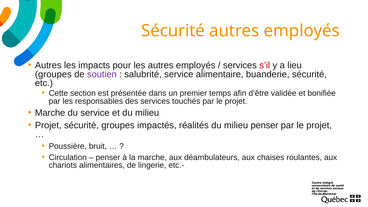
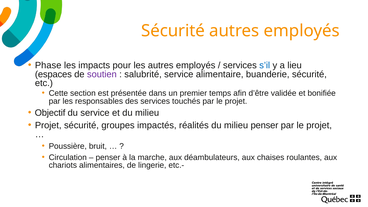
Autres: Autres -> Phase (48, 65)
s’il colour: red -> blue (265, 65)
groupes: groupes -> espaces (53, 74)
Marche: Marche -> Objectif (50, 113)
